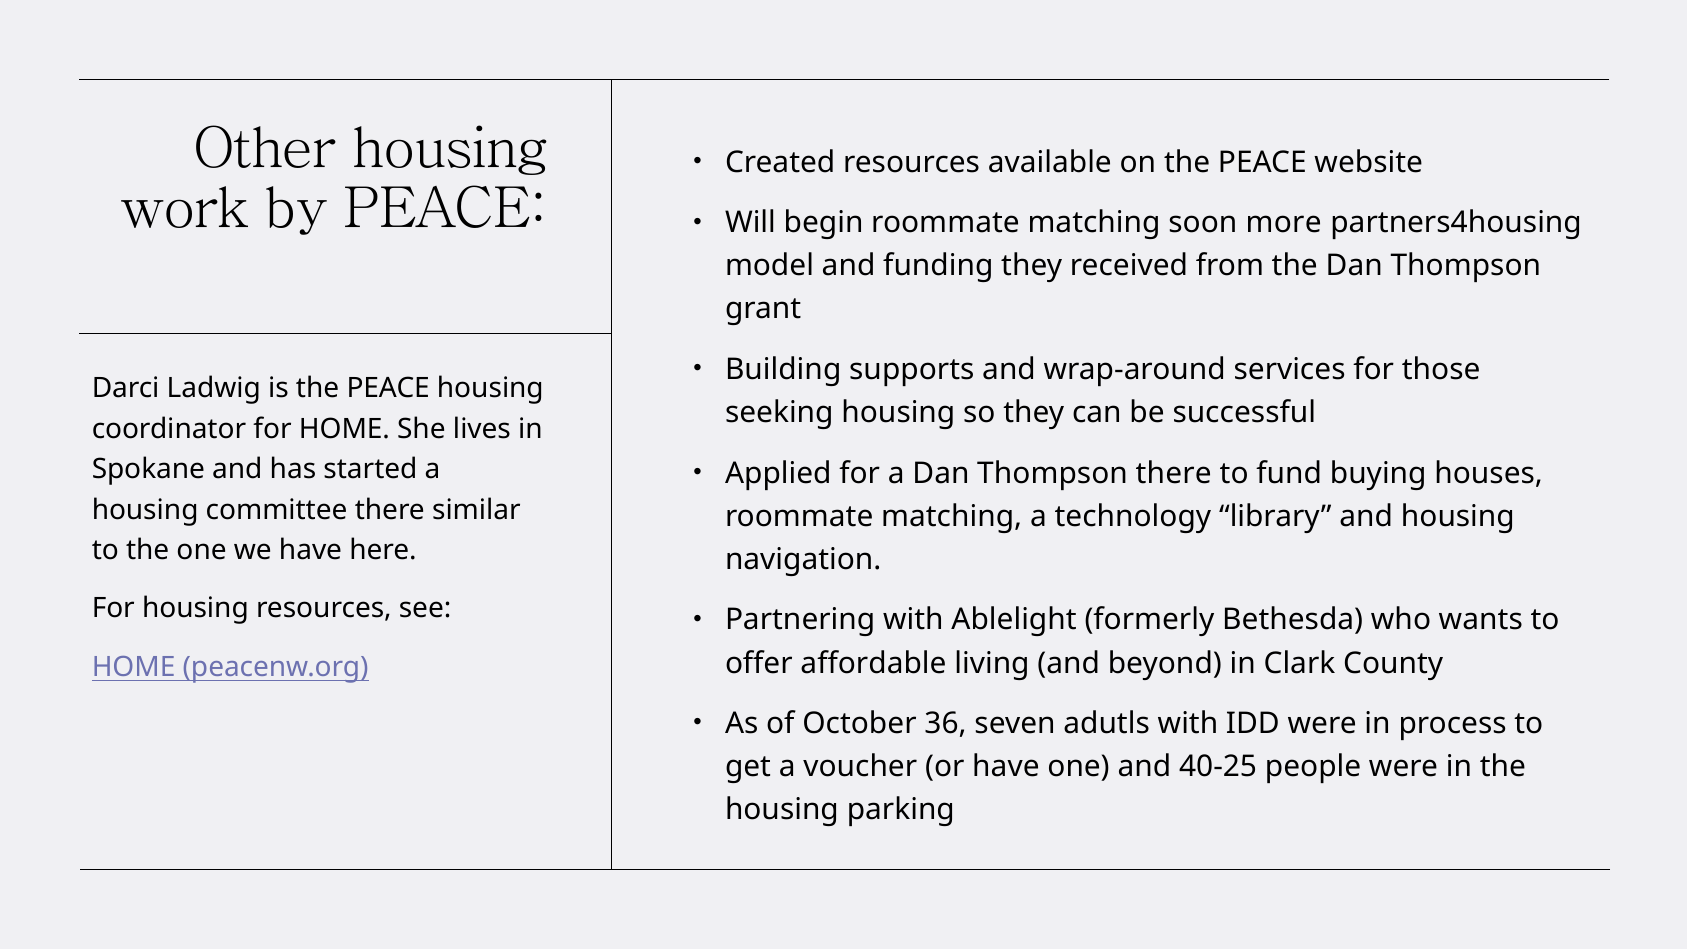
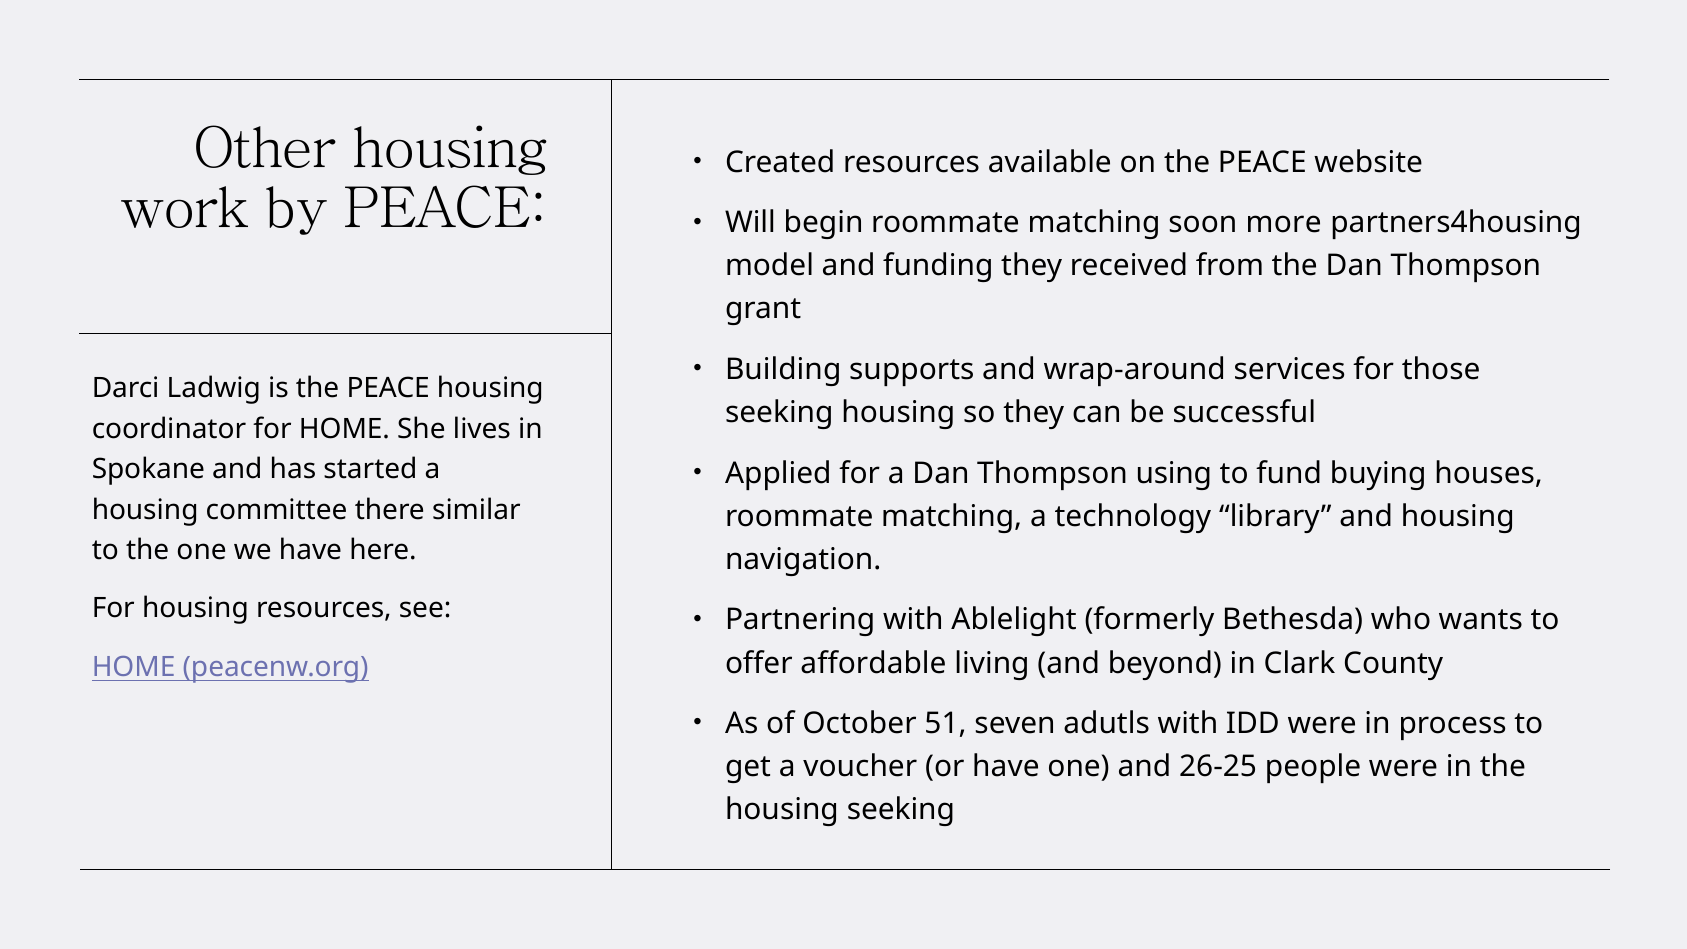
Thompson there: there -> using (1174, 473)
36: 36 -> 51 (946, 724)
40-25: 40-25 -> 26-25 (1218, 767)
housing parking: parking -> seeking (901, 810)
